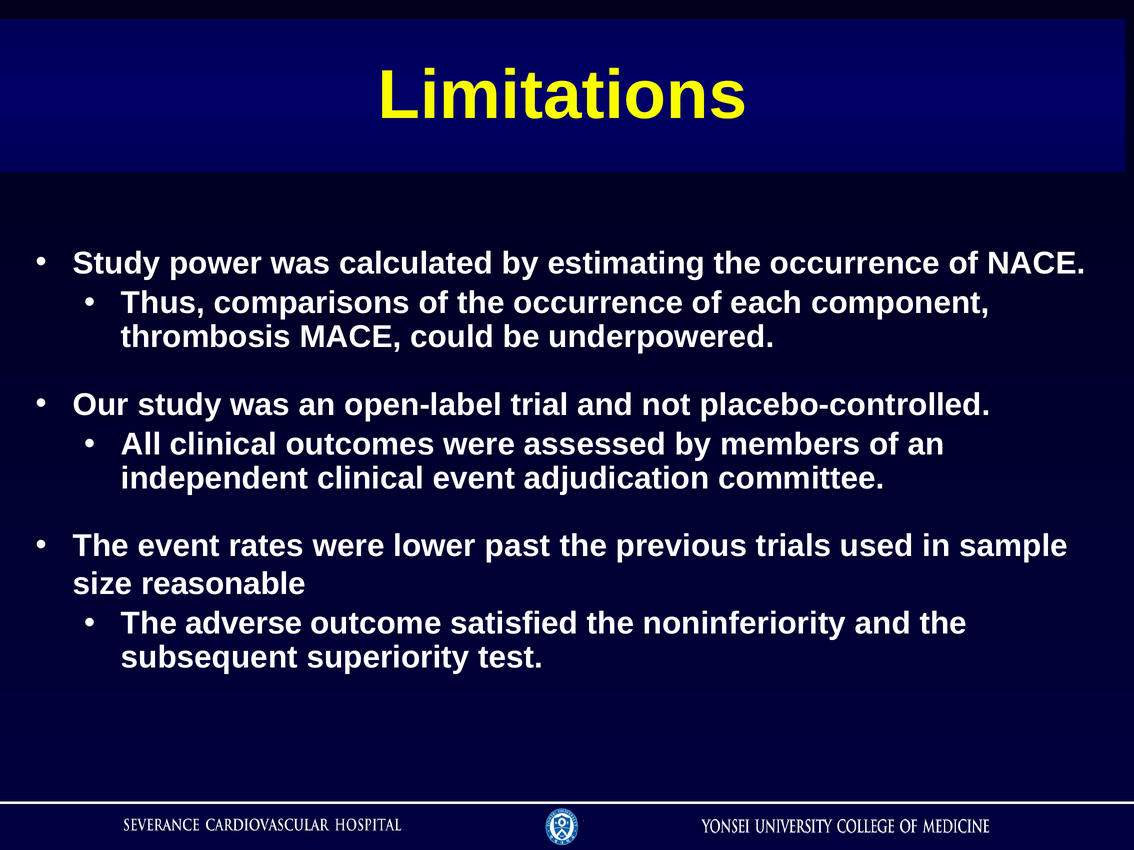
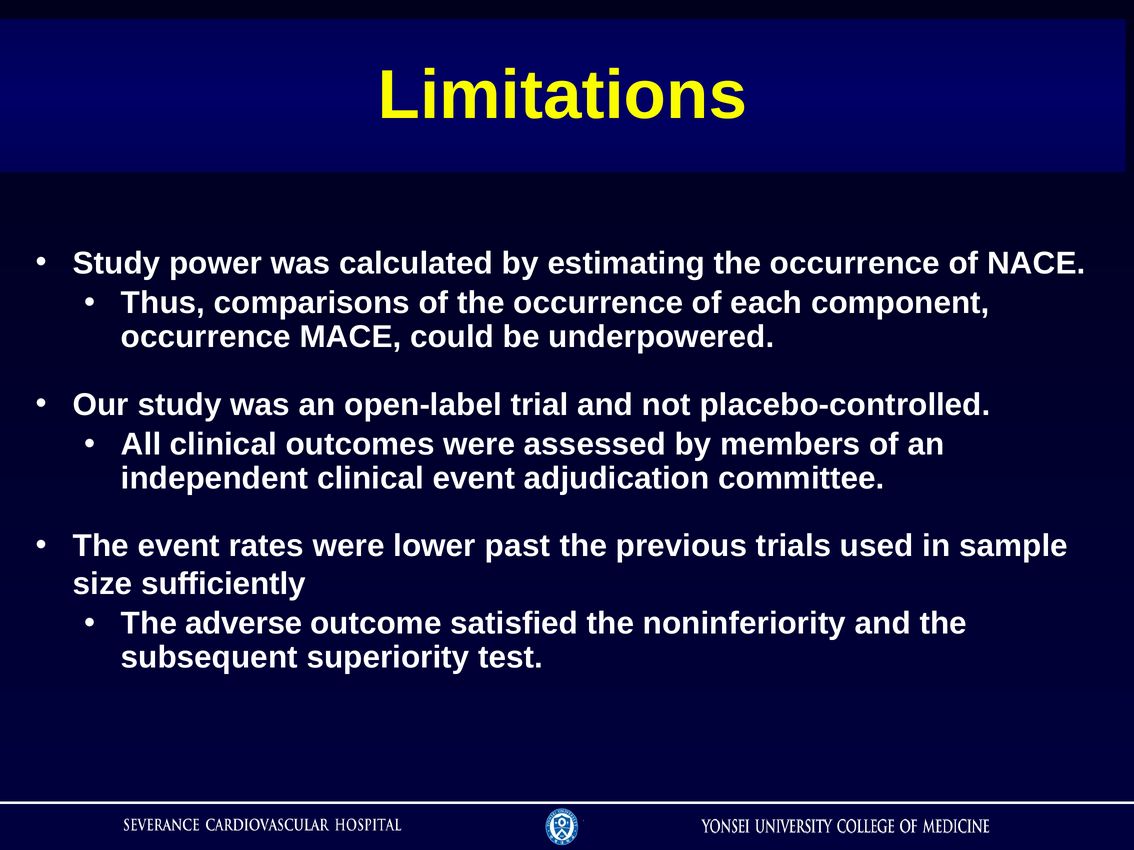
thrombosis: thrombosis -> occurrence (206, 337)
reasonable: reasonable -> sufficiently (224, 584)
